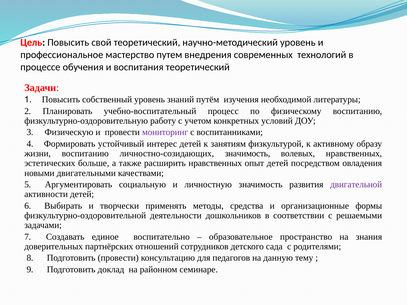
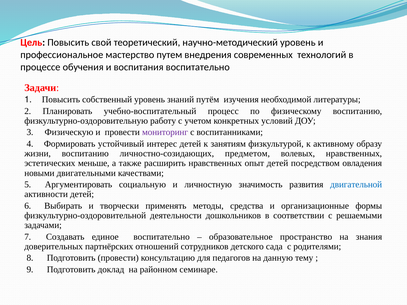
воспитания теоретический: теоретический -> воспитательно (198, 67)
личностно-созидающих значимость: значимость -> предметом (247, 154)
больше: больше -> меньше (94, 163)
двигательной colour: purple -> blue (356, 185)
